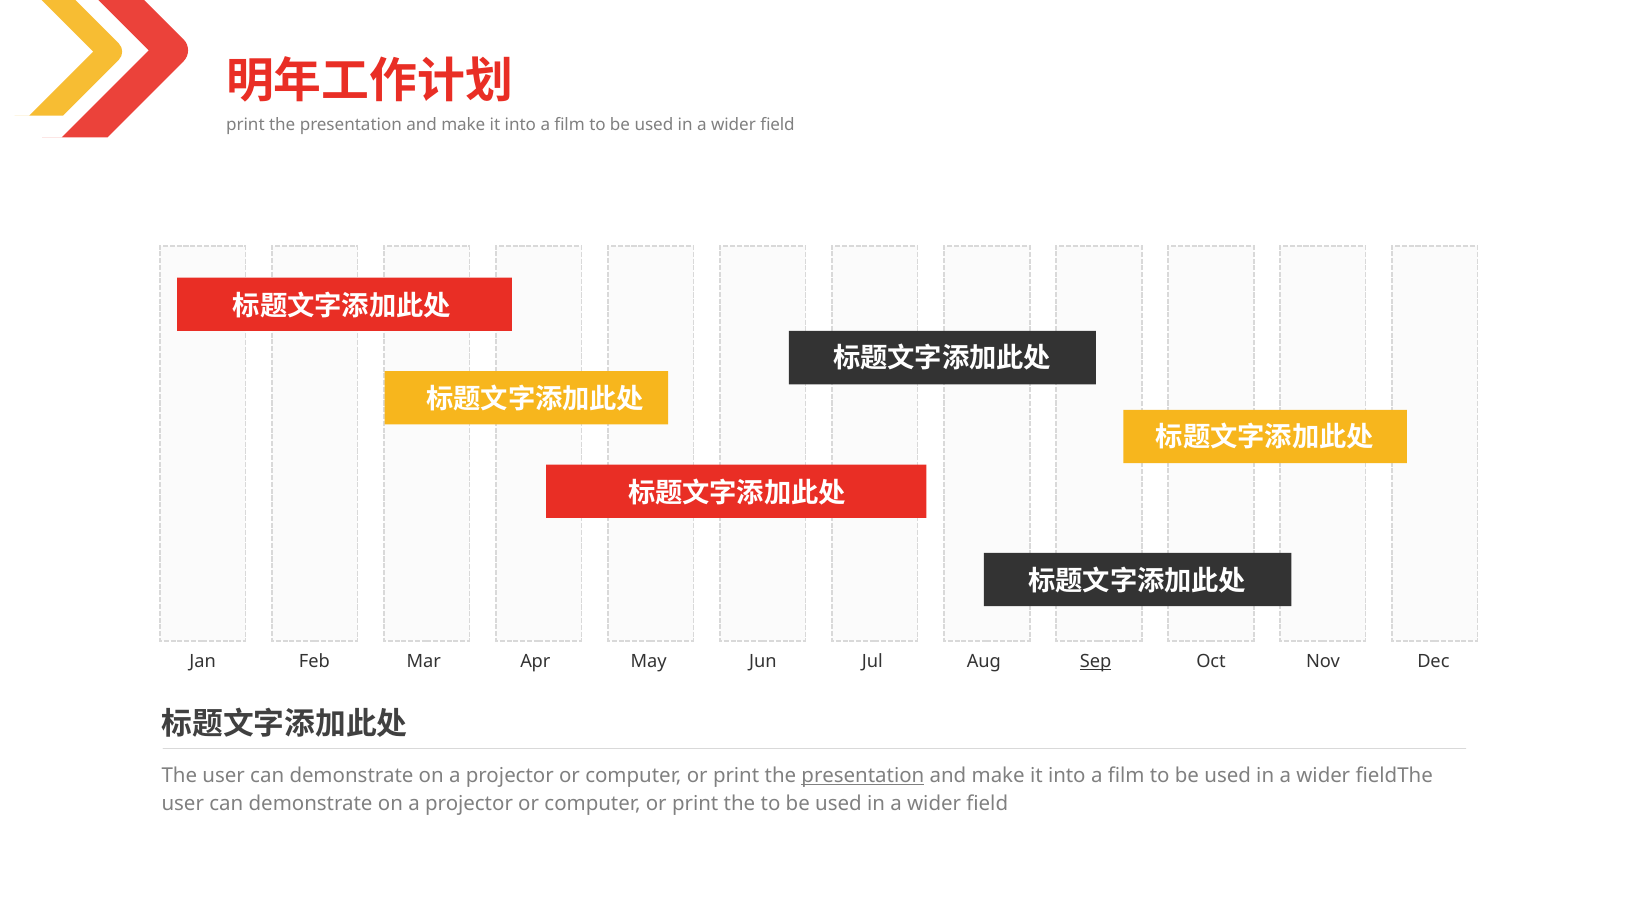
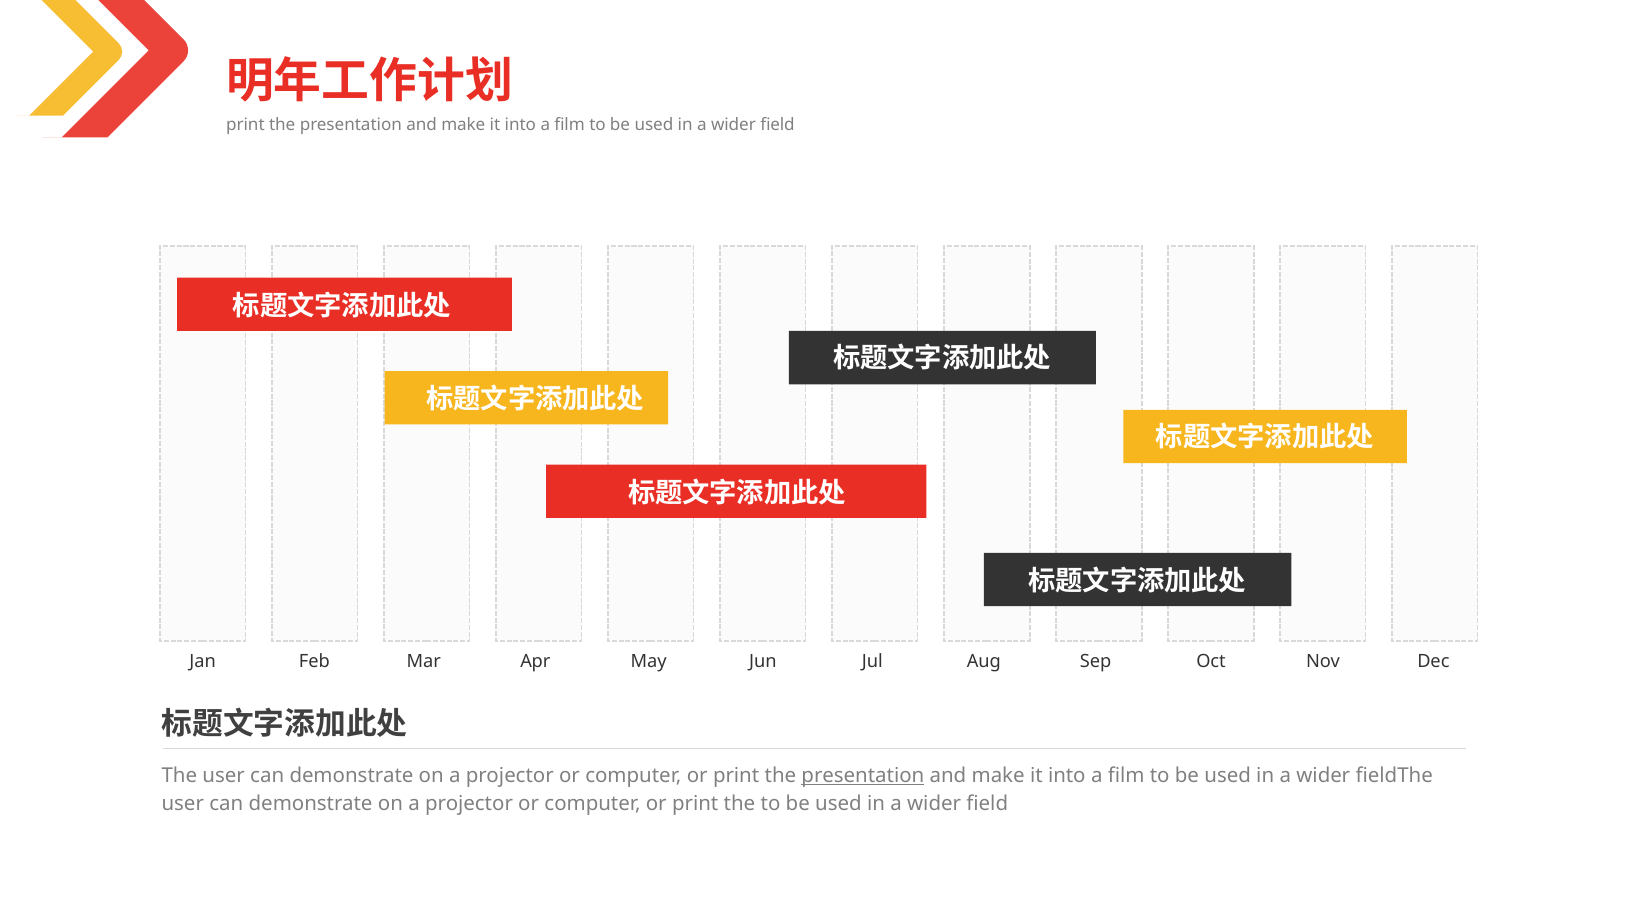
Sep underline: present -> none (1096, 661)
